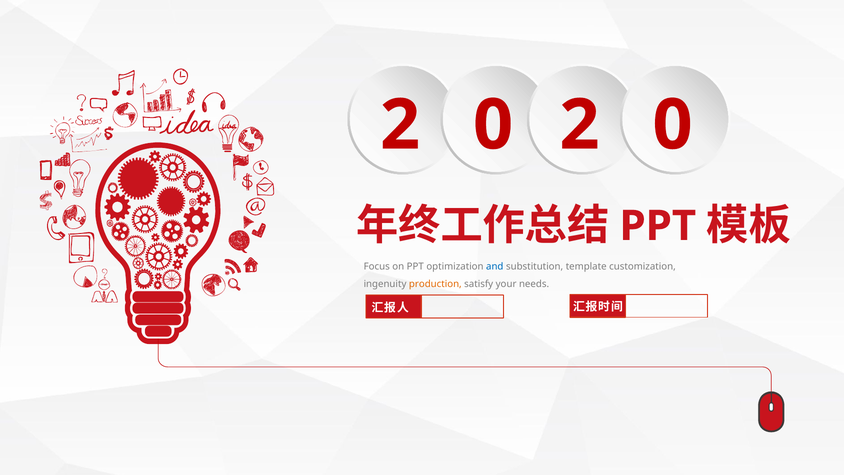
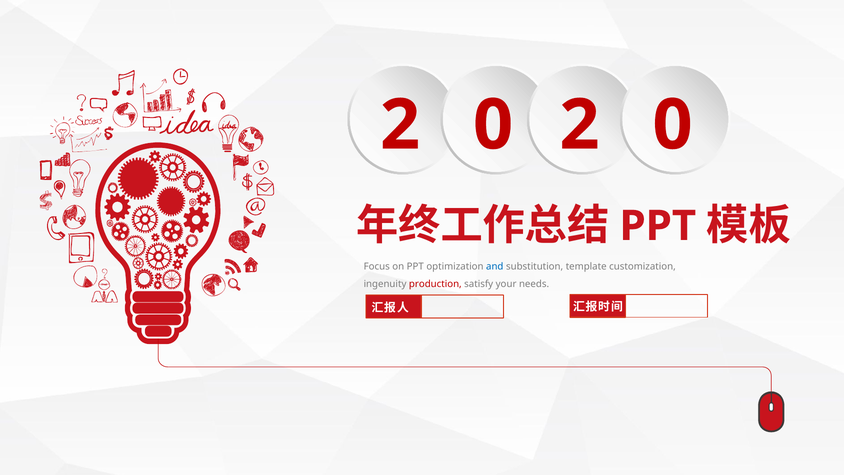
production colour: orange -> red (435, 284)
